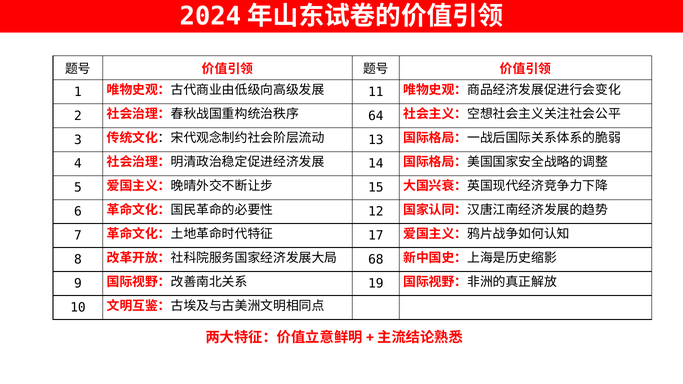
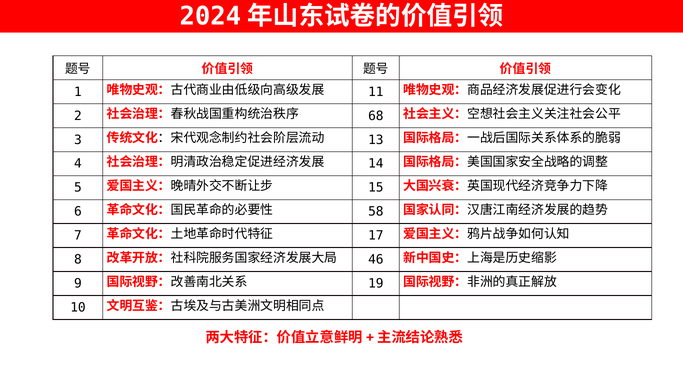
64: 64 -> 68 (376, 116)
12: 12 -> 58 (376, 212)
68: 68 -> 46 (376, 260)
